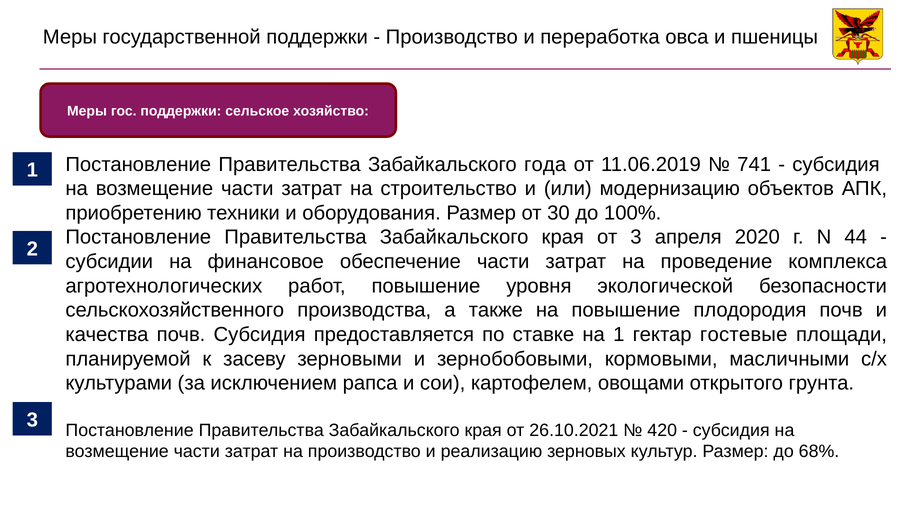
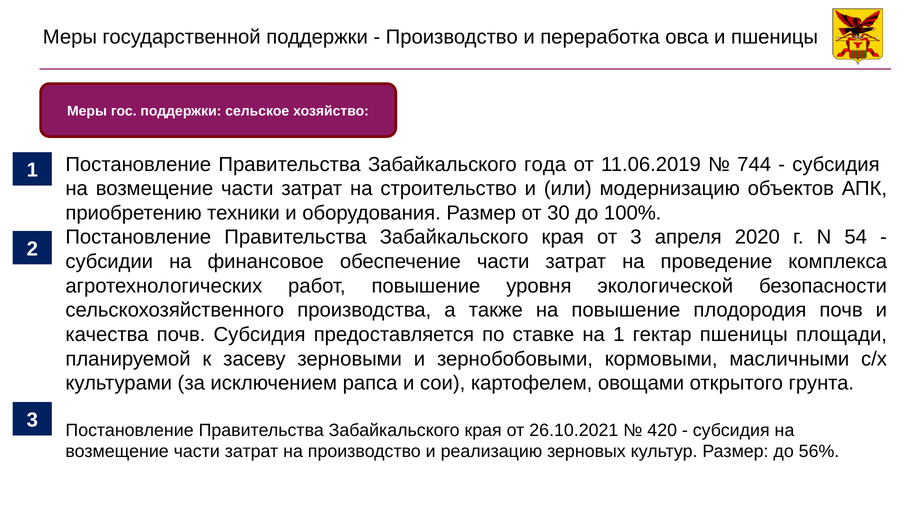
741: 741 -> 744 (754, 164)
44: 44 -> 54 (856, 237)
гектар гостевые: гостевые -> пшеницы (744, 335)
68%: 68% -> 56% (819, 452)
